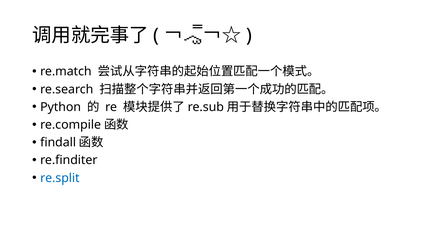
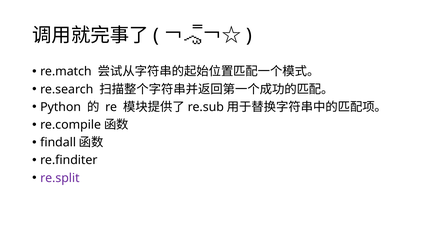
re.split colour: blue -> purple (60, 178)
